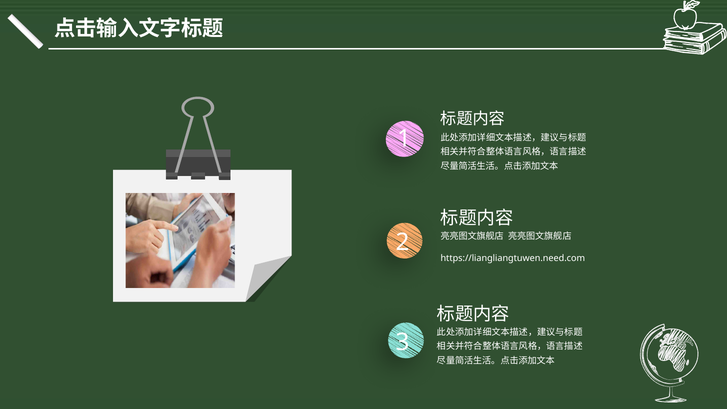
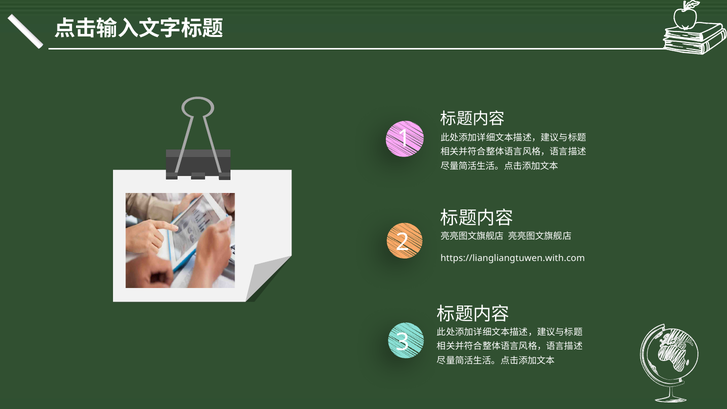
https://liangliangtuwen.need.com: https://liangliangtuwen.need.com -> https://liangliangtuwen.with.com (513, 258)
